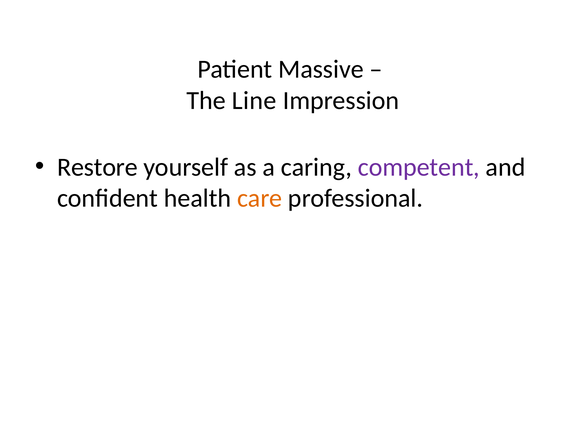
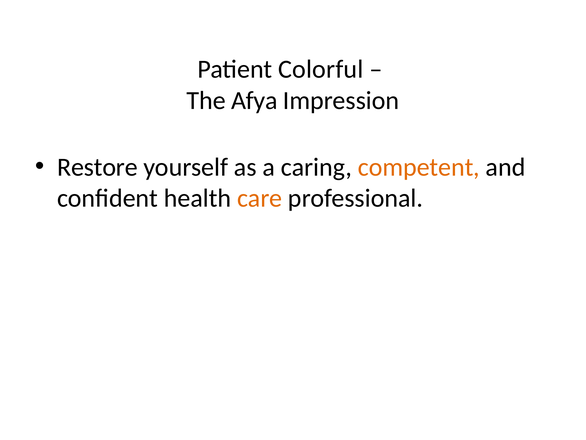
Massive: Massive -> Colorful (321, 69)
Line: Line -> Afya (254, 100)
competent colour: purple -> orange (419, 167)
